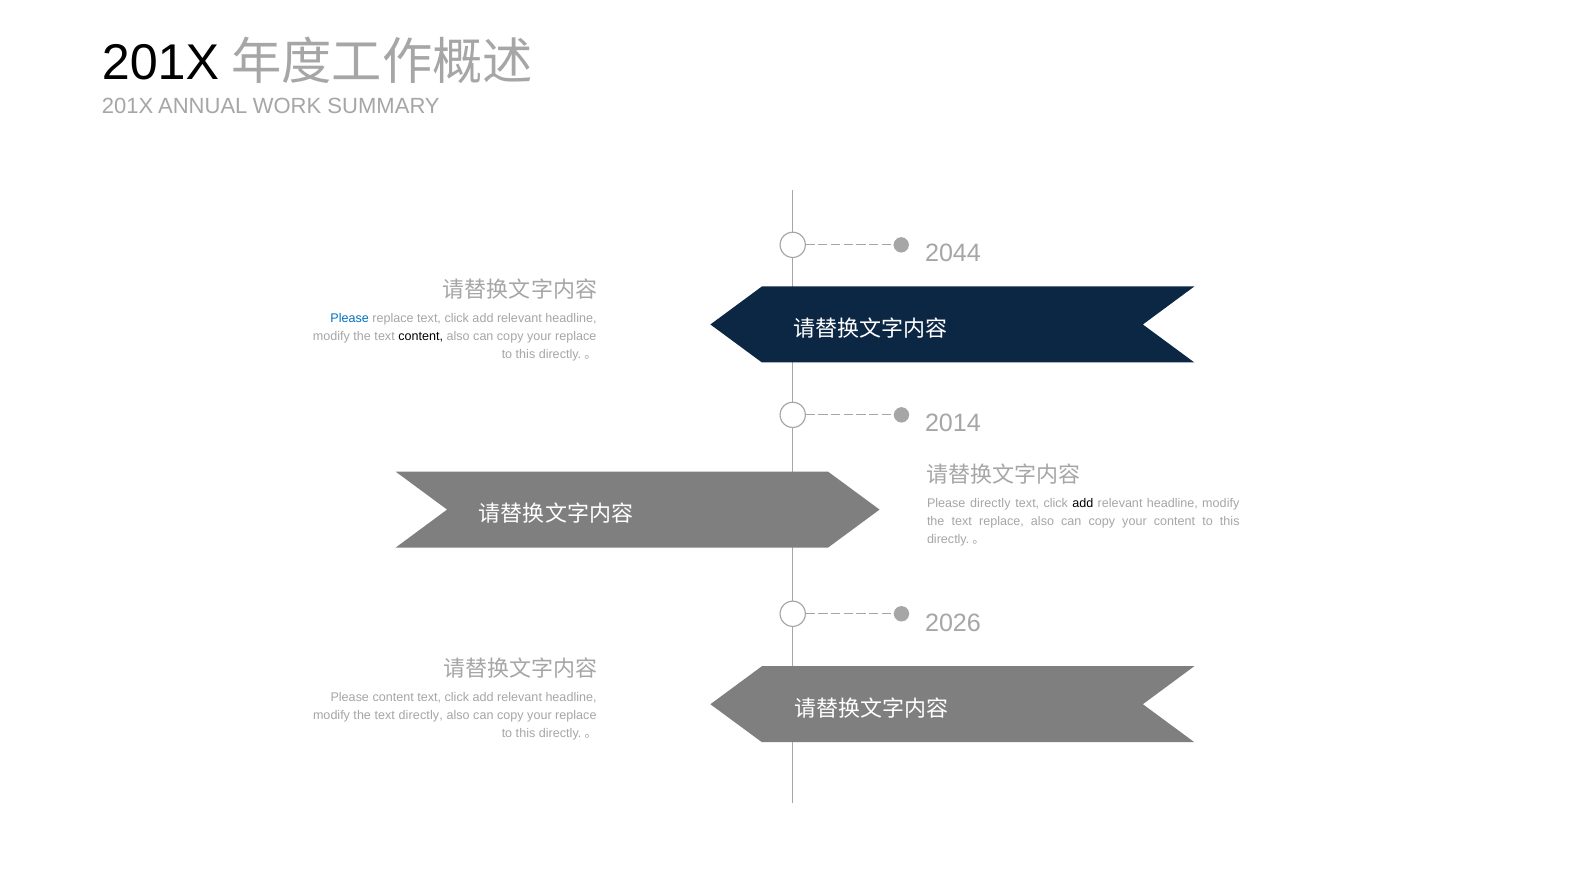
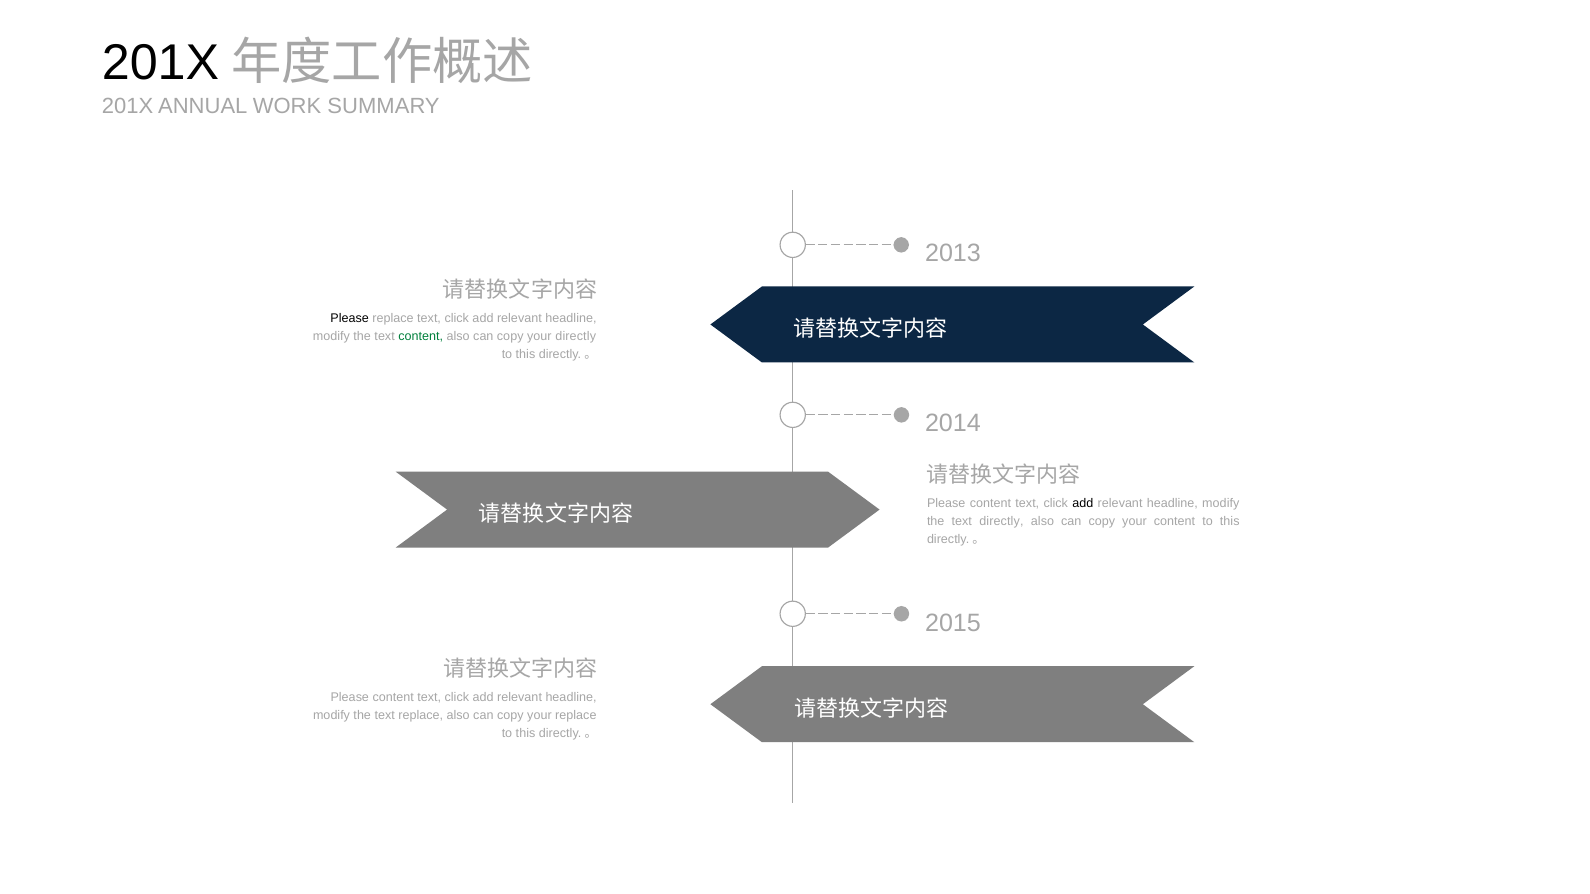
2044: 2044 -> 2013 (953, 253)
Please colour: blue -> black (350, 318)
content colour: black -> green (421, 336)
replace: replace -> directly (576, 336)
directly: directly -> content (990, 503)
text replace: replace -> directly (1001, 521)
2026: 2026 -> 2015 (953, 623)
text directly: directly -> replace (421, 716)
